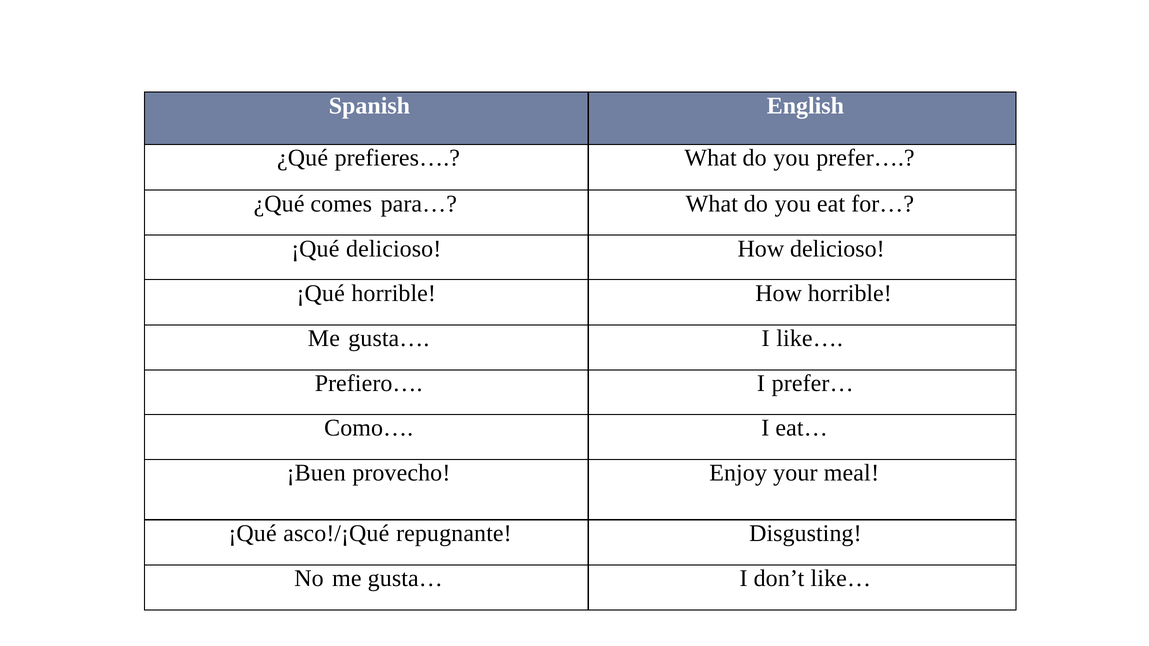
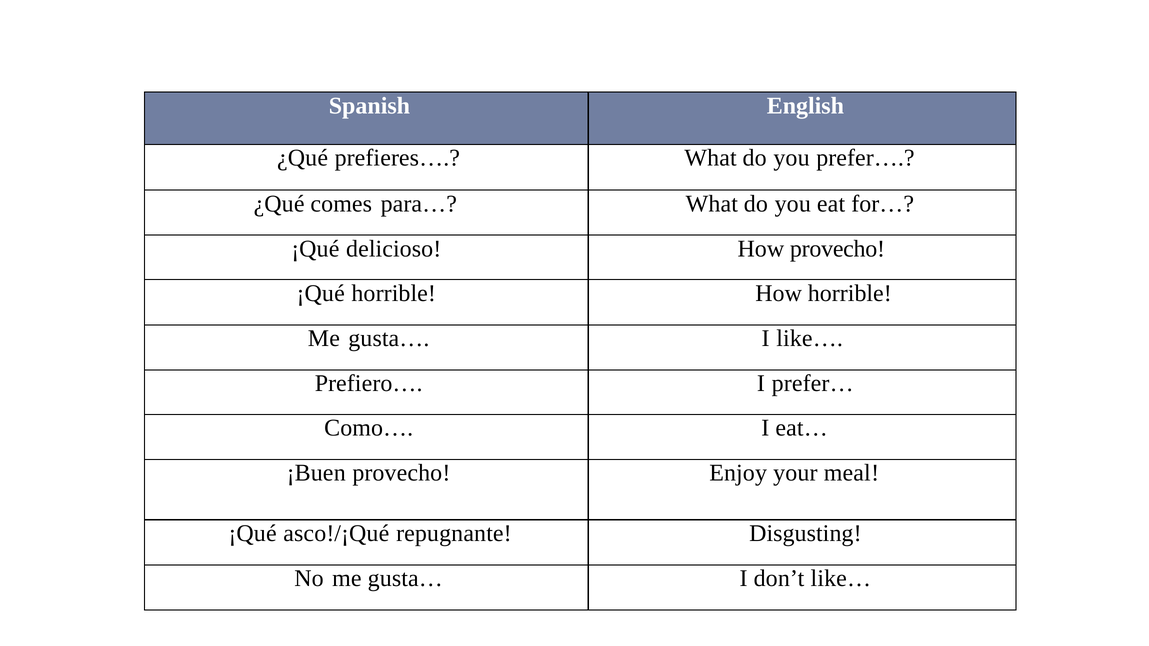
How delicioso: delicioso -> provecho (838, 249)
